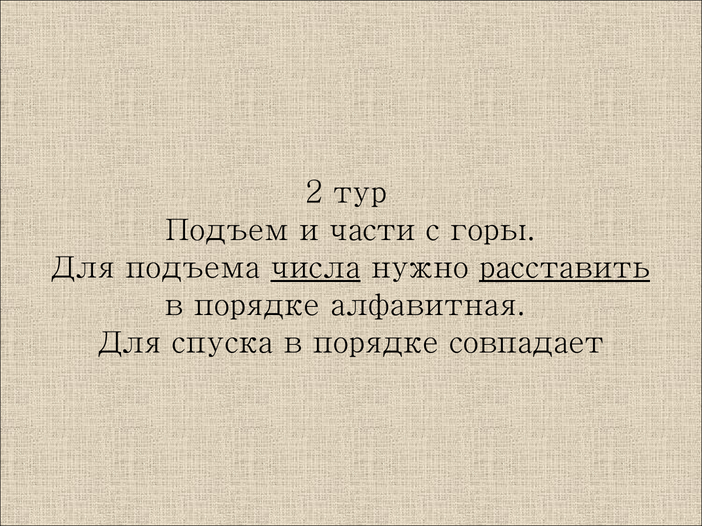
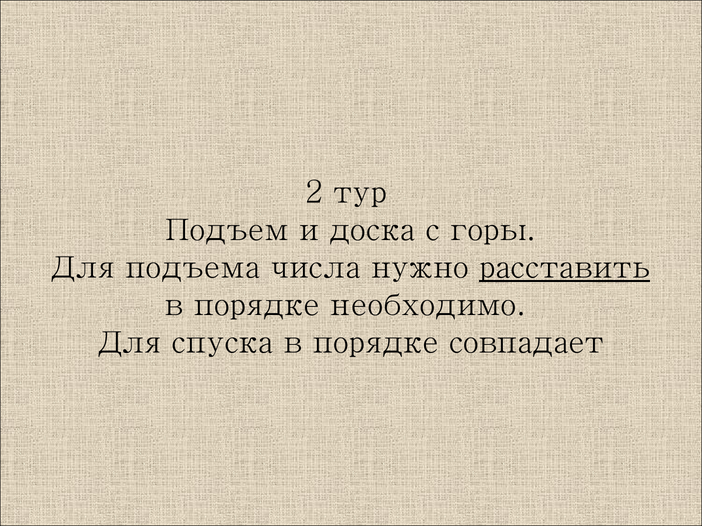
части: части -> доска (372, 230)
числа underline: present -> none (316, 268)
алфавитная: алфавитная -> необходимо (428, 305)
